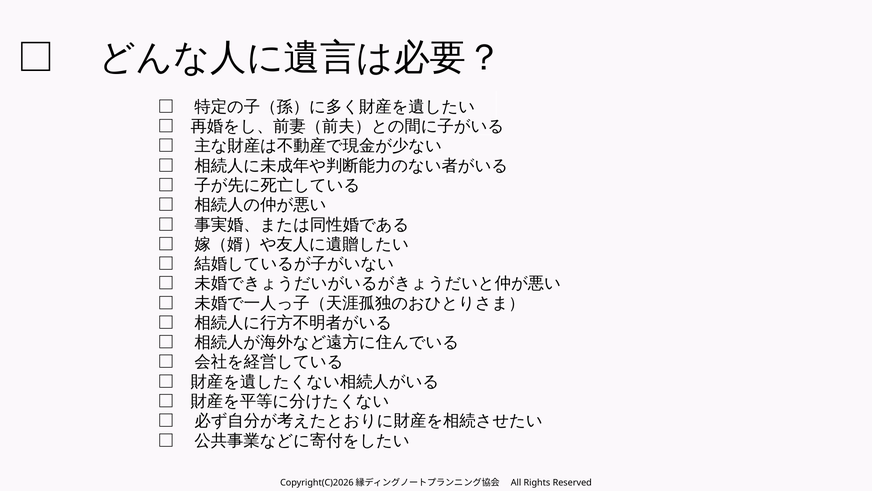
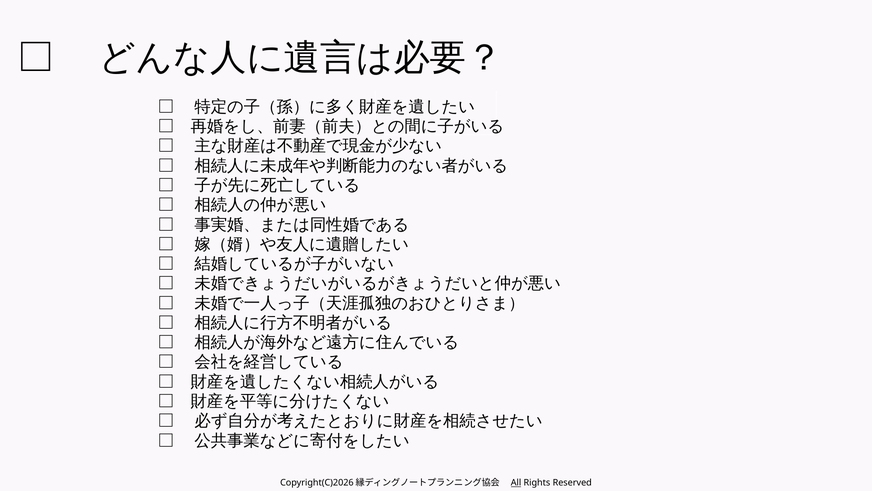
All underline: none -> present (516, 482)
